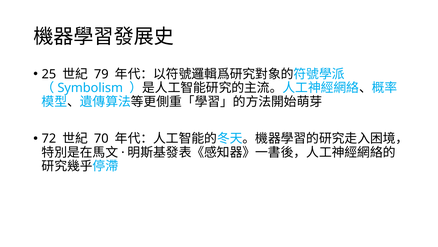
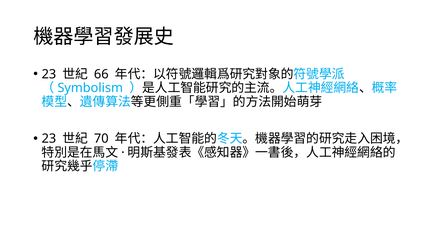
25: 25 -> 23 (49, 74)
79: 79 -> 66 (101, 74)
72: 72 -> 23 (49, 138)
